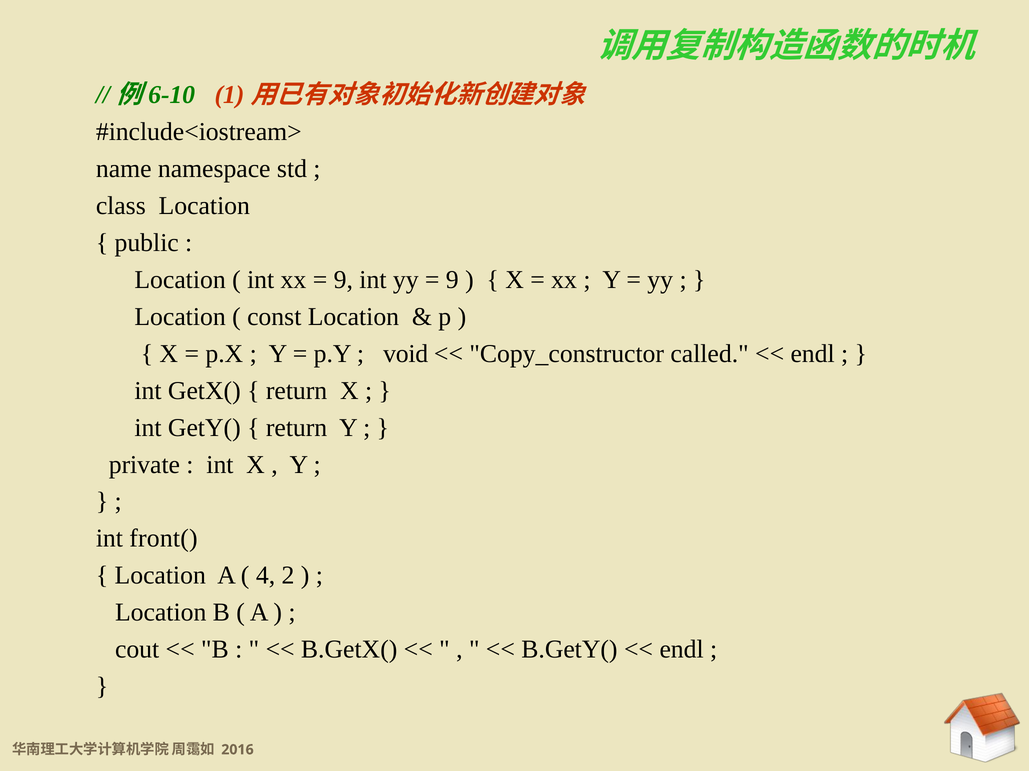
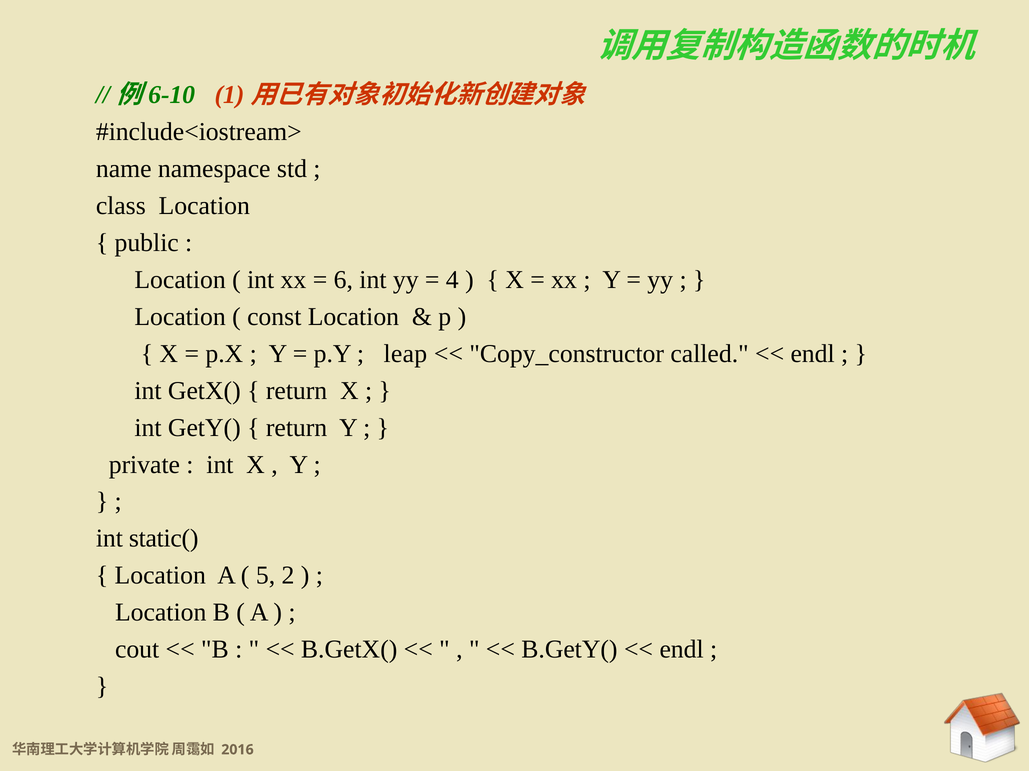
9: 9 -> 6 (343, 280)
9: 9 -> 4 (452, 280)
void: void -> leap (405, 354)
front(: front( -> static( (164, 539)
4: 4 -> 5 (266, 576)
